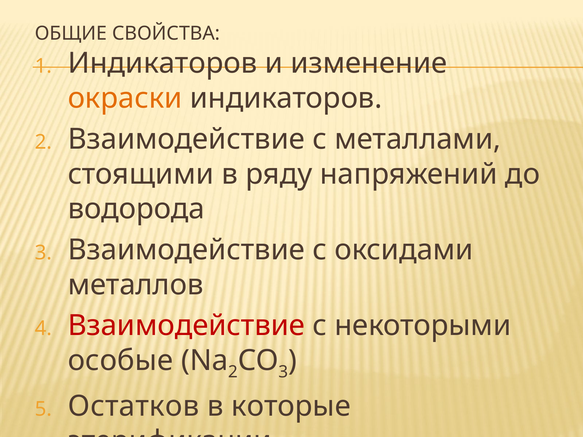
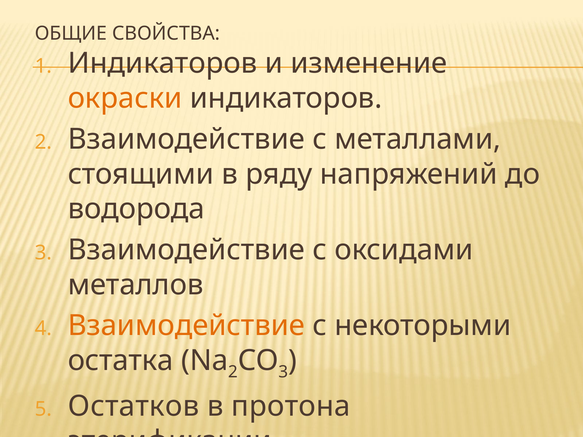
Взаимодействие colour: red -> orange (186, 326)
особые: особые -> остатка (121, 361)
которые: которые -> протона (291, 406)
